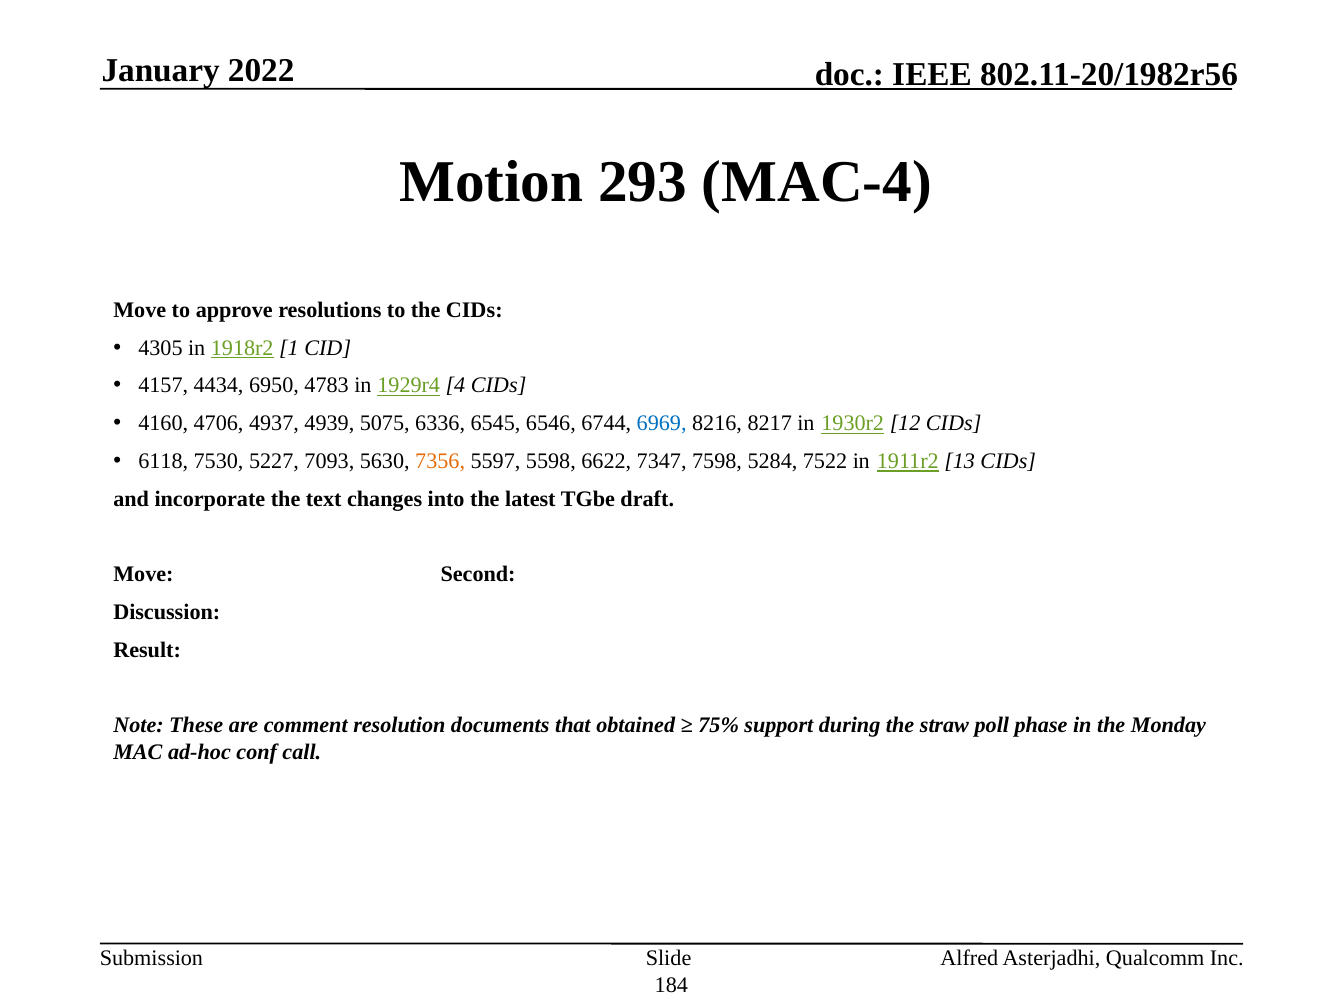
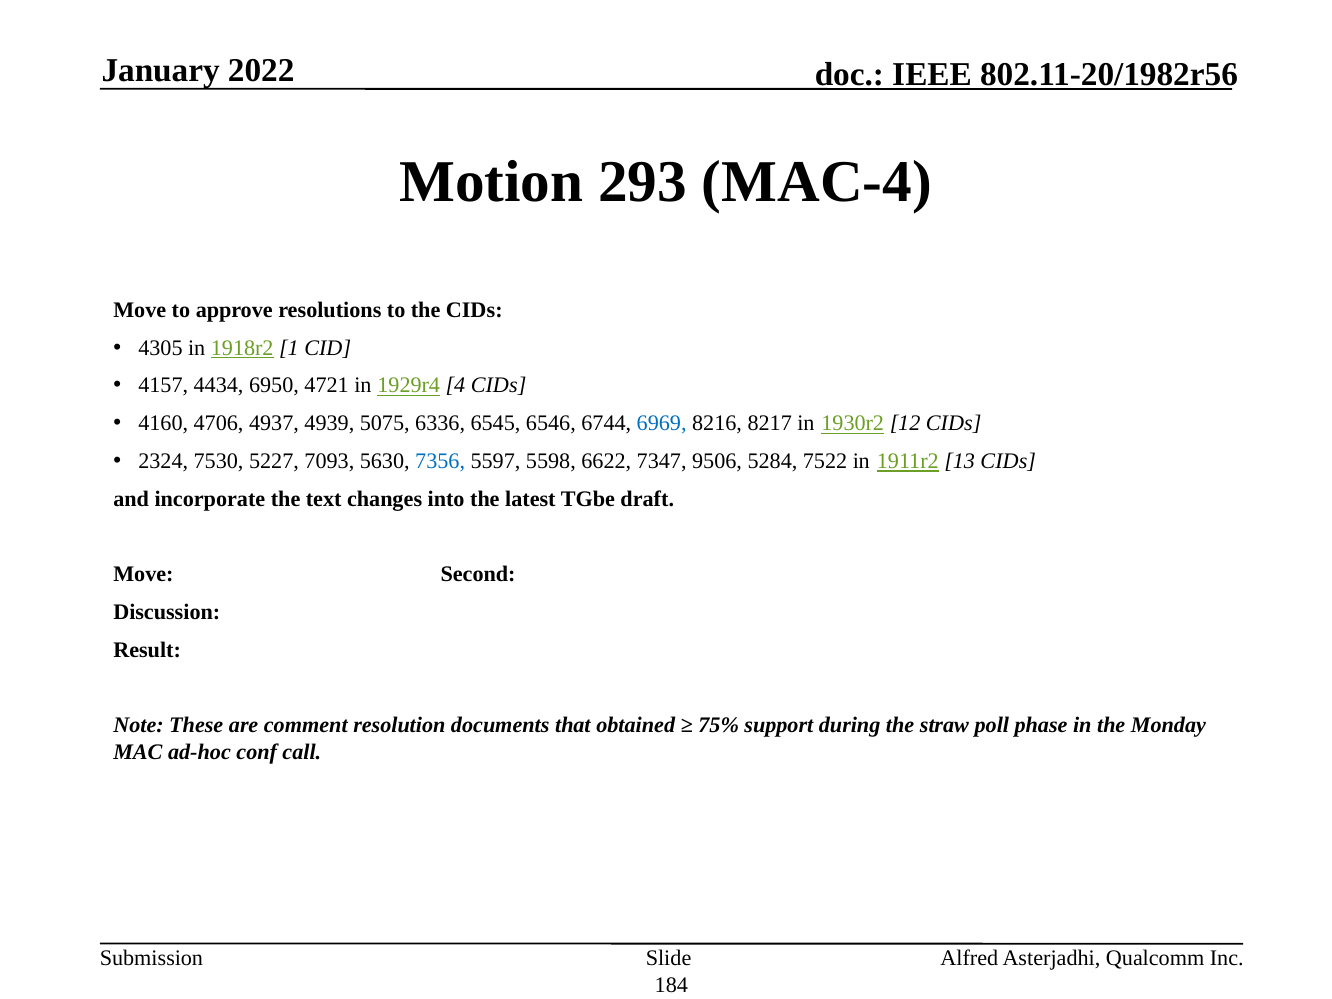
4783: 4783 -> 4721 (327, 386)
6118: 6118 -> 2324 (163, 461)
7356 colour: orange -> blue (440, 461)
7598: 7598 -> 9506 (717, 461)
